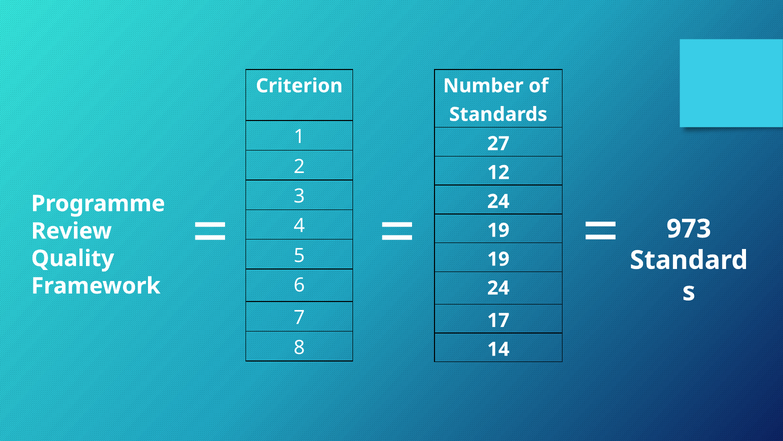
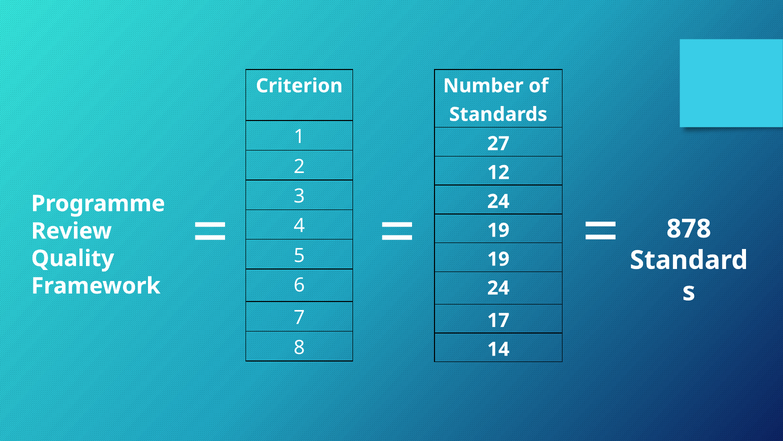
973: 973 -> 878 (689, 229)
